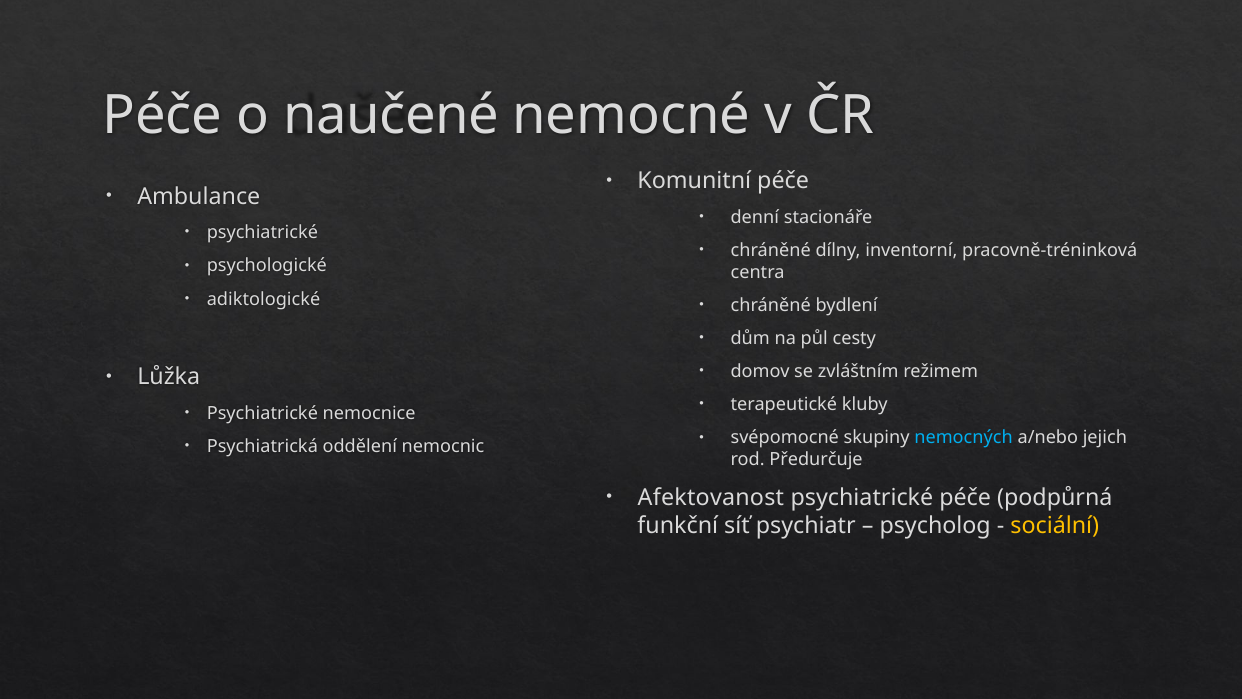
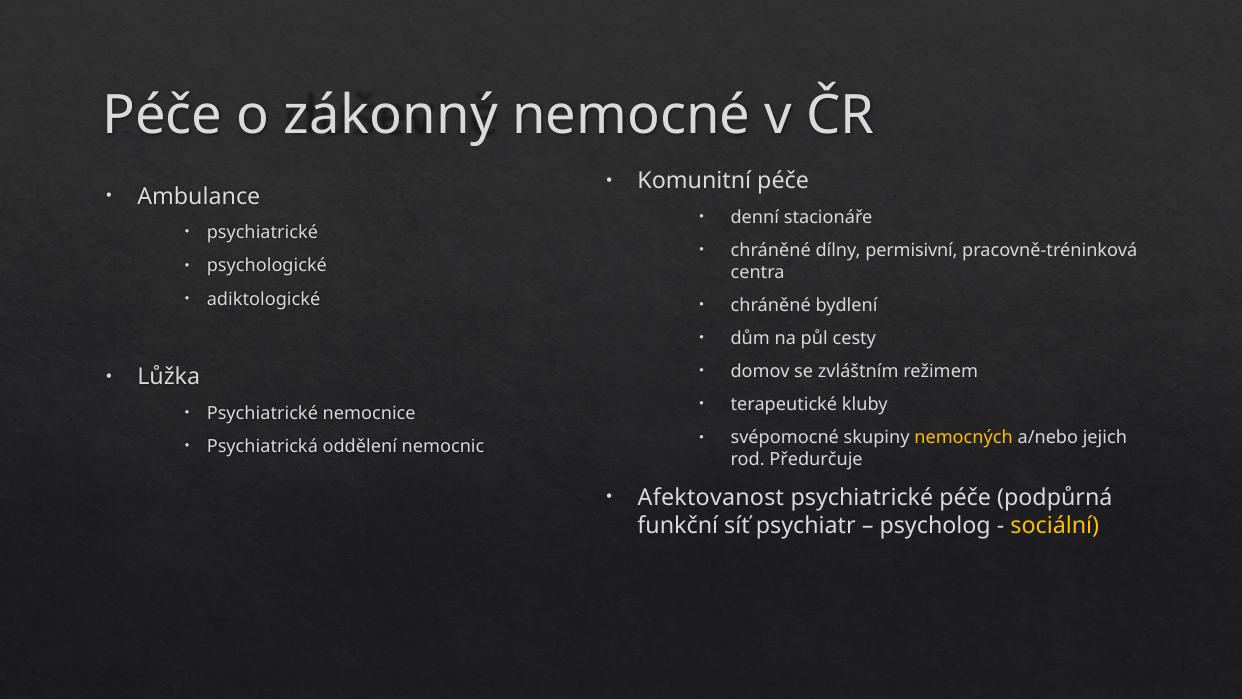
naučené: naučené -> zákonný (391, 115)
inventorní: inventorní -> permisivní (911, 250)
nemocných colour: light blue -> yellow (964, 438)
